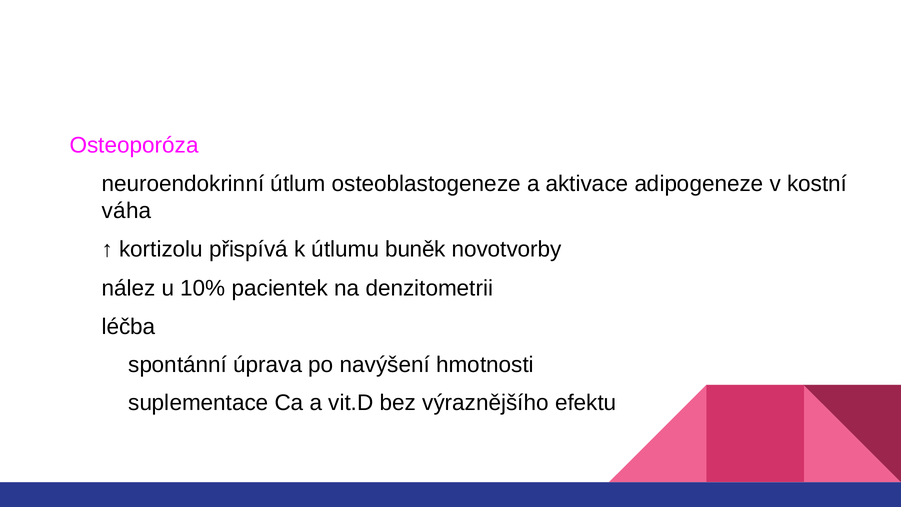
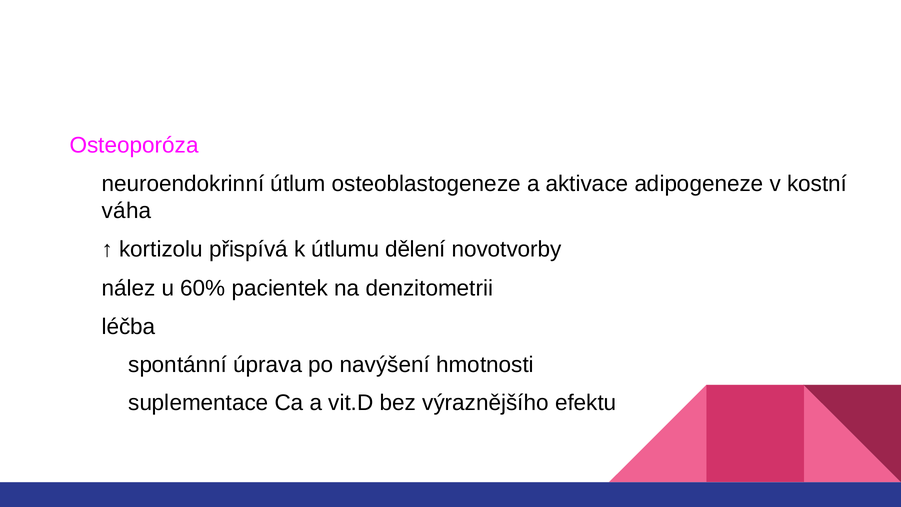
buněk: buněk -> dělení (415, 249)
10%: 10% -> 60% (203, 288)
